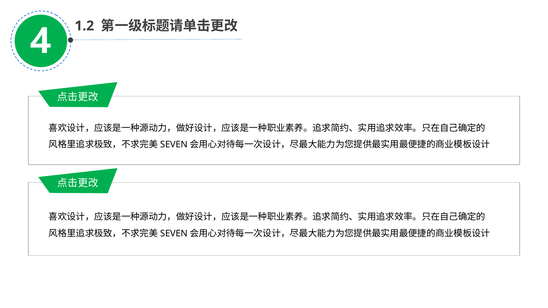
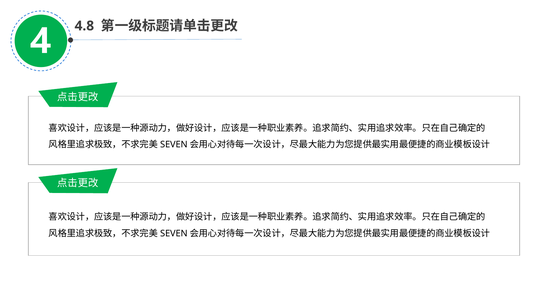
1.2: 1.2 -> 4.8 (84, 26)
